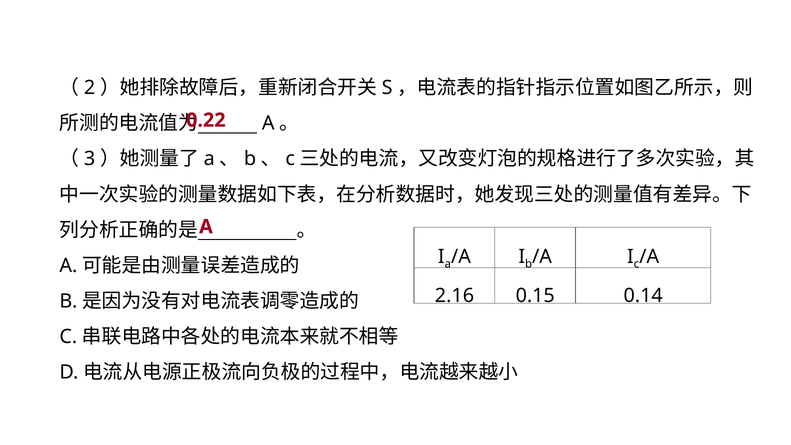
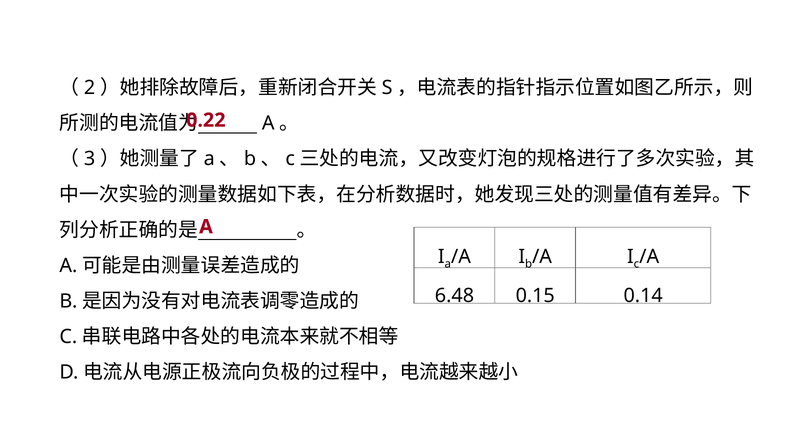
2.16: 2.16 -> 6.48 (454, 296)
